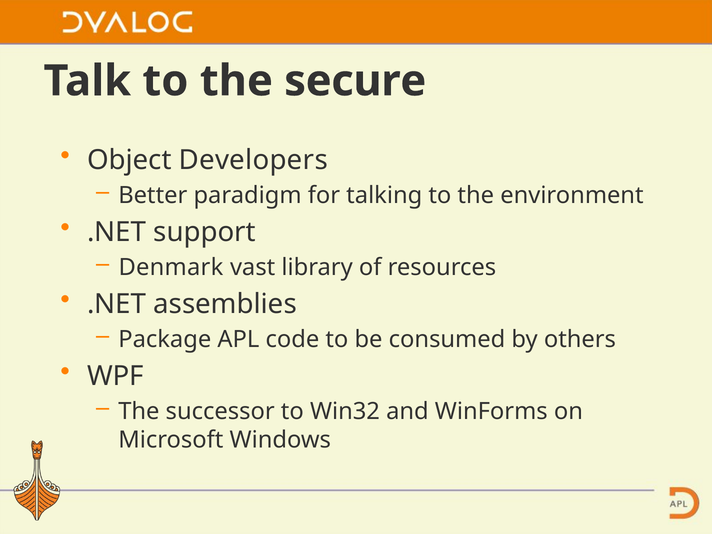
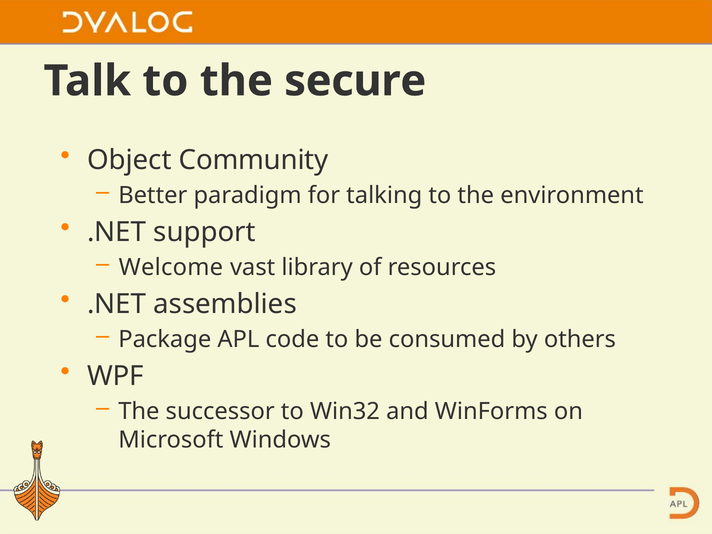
Developers: Developers -> Community (254, 160)
Denmark: Denmark -> Welcome (171, 267)
